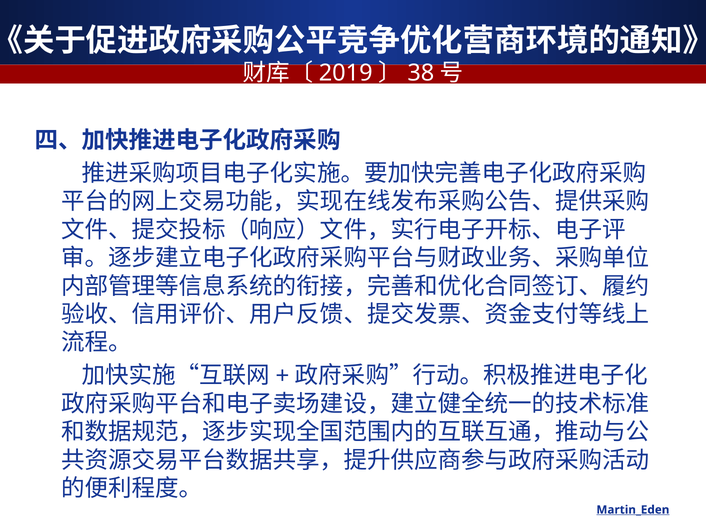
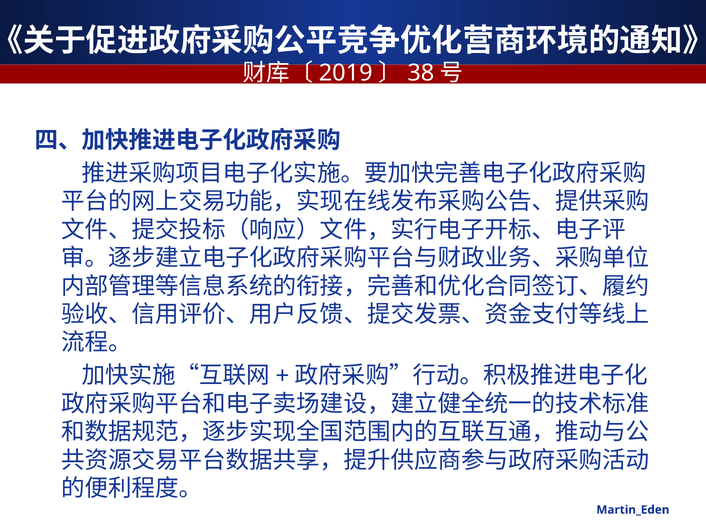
Martin_Eden underline: present -> none (633, 510)
